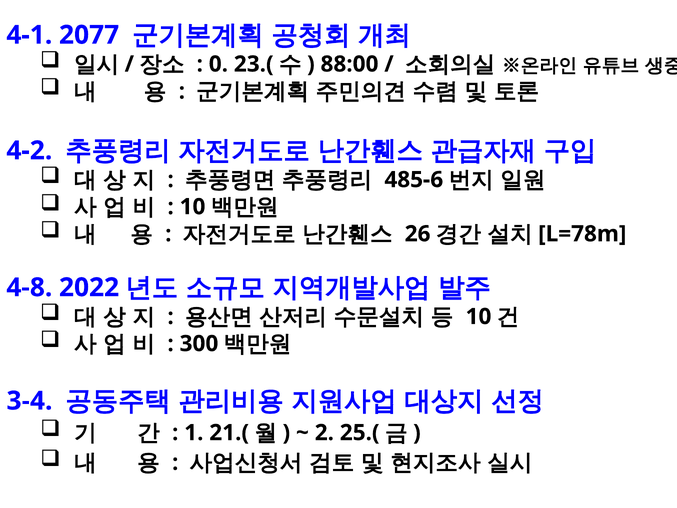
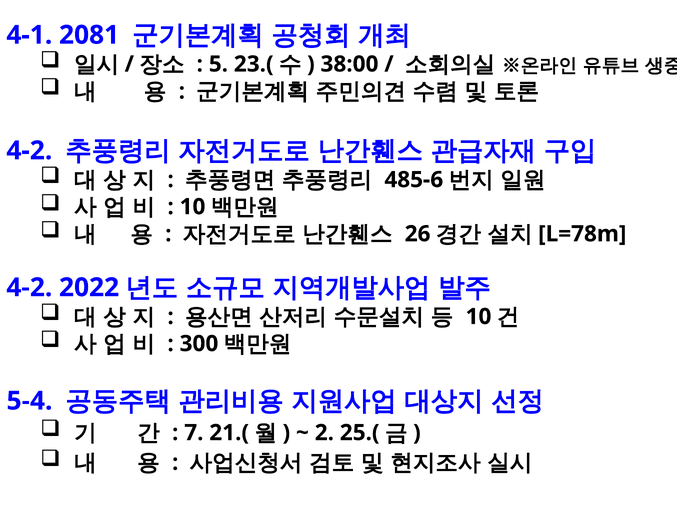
2077: 2077 -> 2081 (89, 35)
0: 0 -> 5 (218, 64)
88:00: 88:00 -> 38:00 (349, 64)
4-8: 4-8 -> 4-2 (29, 287)
3-4: 3-4 -> 5-4 (29, 401)
1: 1 -> 7 (194, 432)
